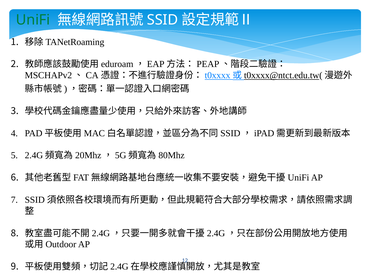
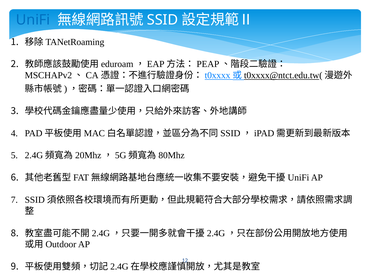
UniFi colour: green -> blue (33, 20)
